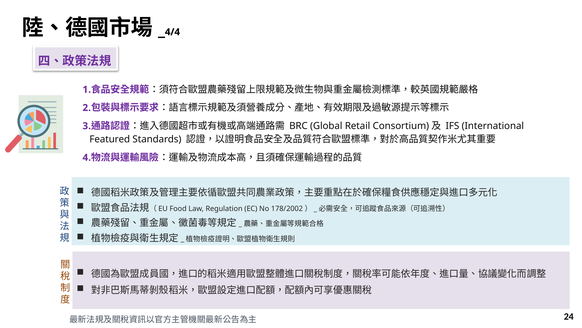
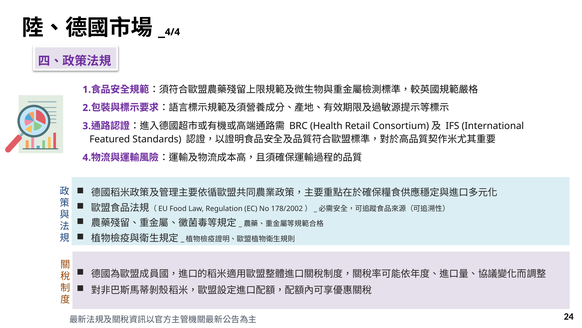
Global: Global -> Health (326, 126)
